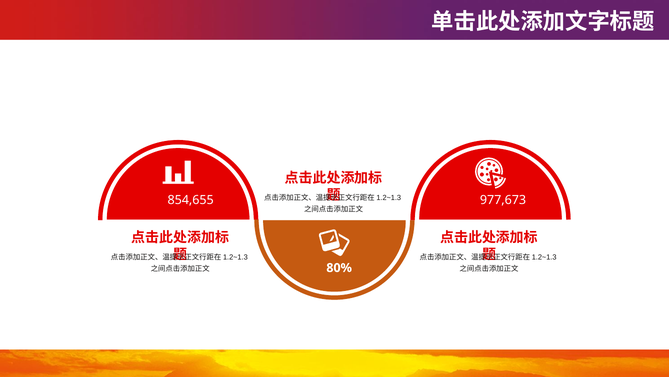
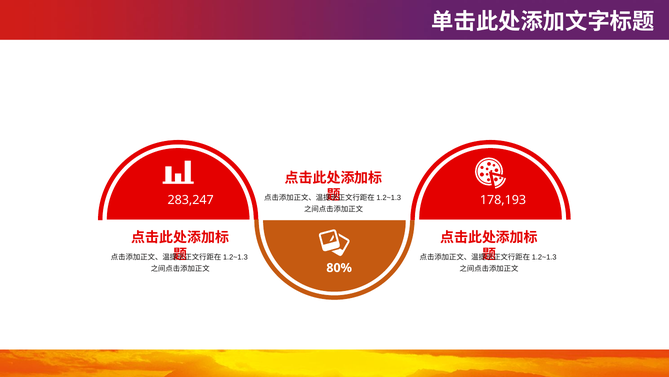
854,655: 854,655 -> 283,247 (191, 200)
977,673: 977,673 -> 178,193 (503, 200)
